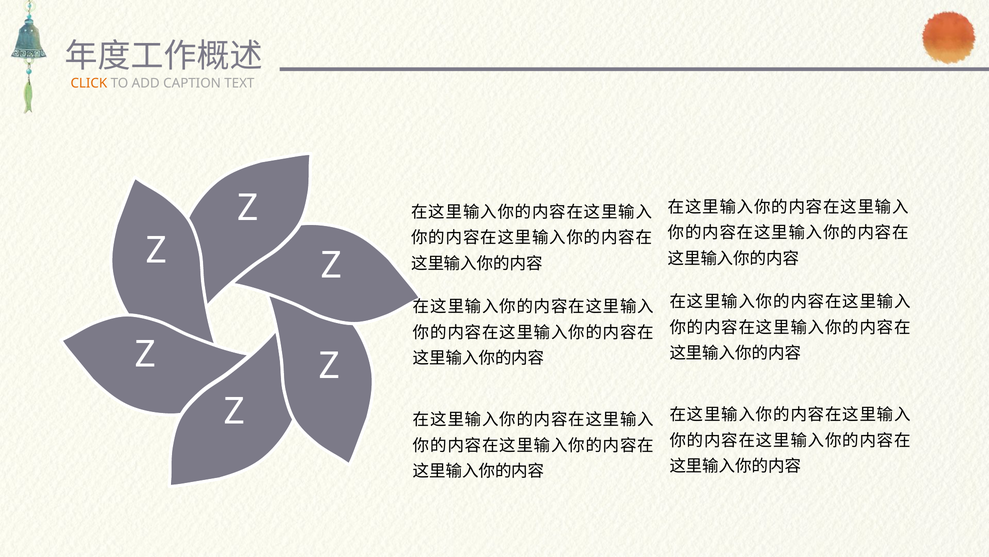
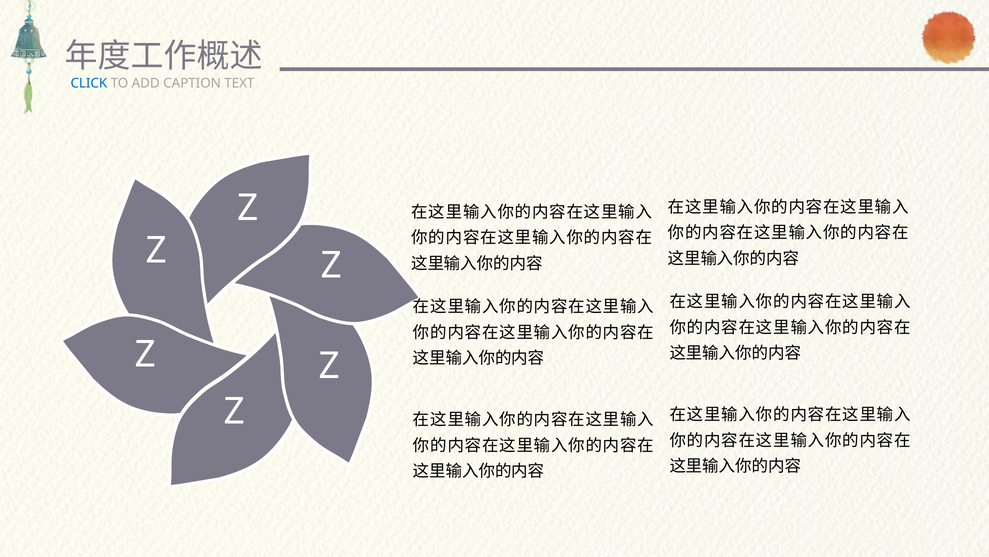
CLICK colour: orange -> blue (89, 83)
